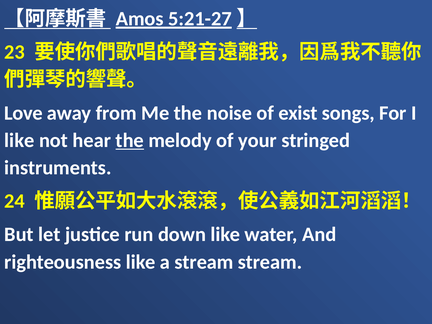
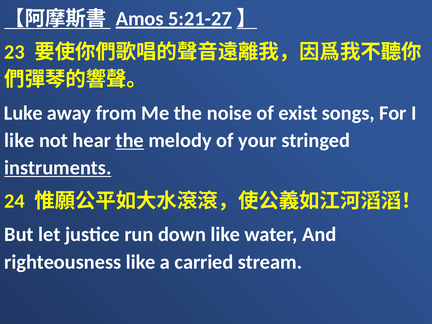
Love: Love -> Luke (23, 113)
instruments underline: none -> present (58, 168)
a stream: stream -> carried (204, 262)
